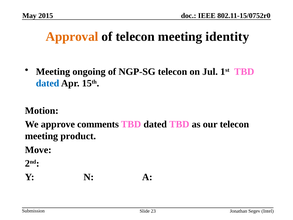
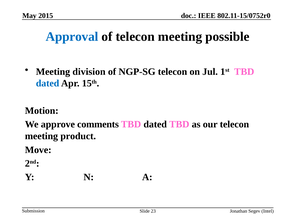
Approval colour: orange -> blue (72, 36)
identity: identity -> possible (227, 36)
ongoing: ongoing -> division (89, 72)
